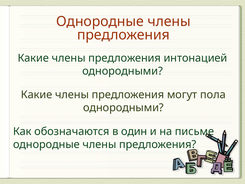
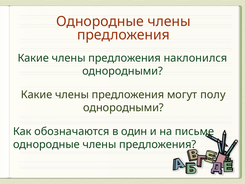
интонацией: интонацией -> наклонился (195, 58)
пола: пола -> полу (213, 95)
